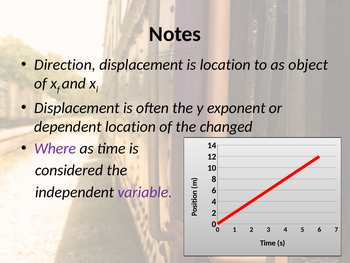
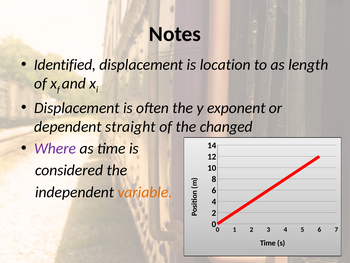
Direction: Direction -> Identified (65, 65)
object: object -> length (308, 65)
dependent location: location -> straight (130, 126)
variable colour: purple -> orange (145, 192)
